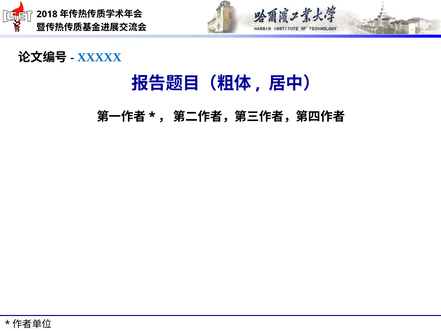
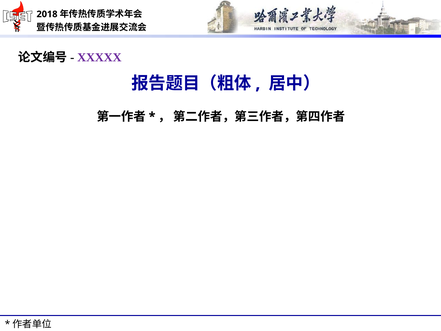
XXXXX colour: blue -> purple (99, 57)
